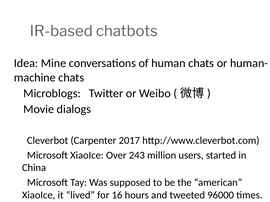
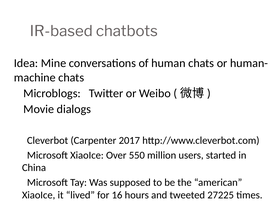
243: 243 -> 550 (137, 156)
96000: 96000 -> 27225 (221, 196)
